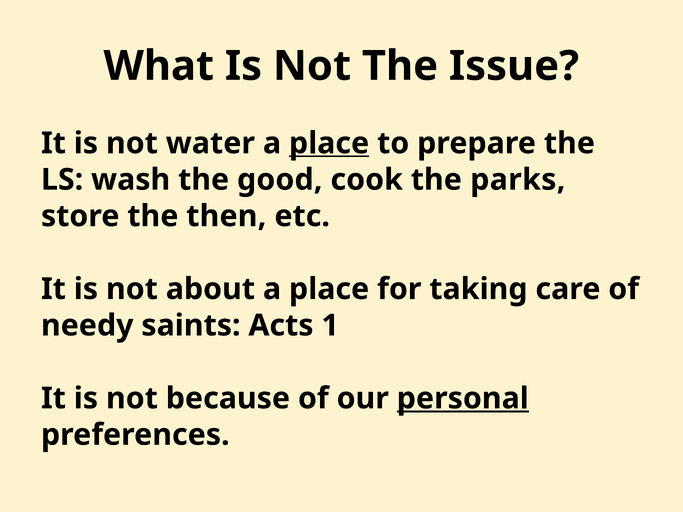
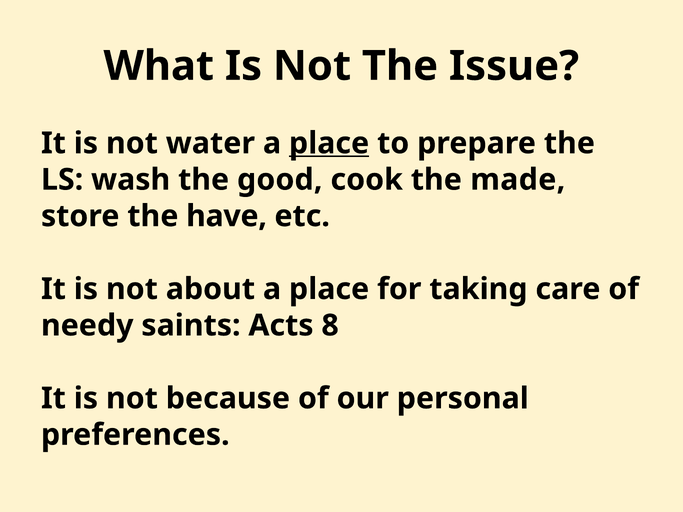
parks: parks -> made (518, 180)
then: then -> have (227, 216)
1: 1 -> 8 (330, 326)
personal underline: present -> none (463, 399)
